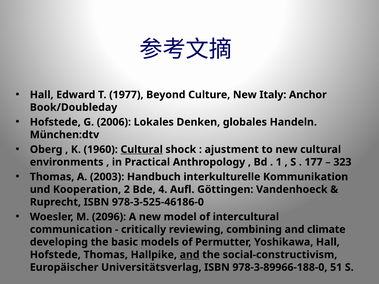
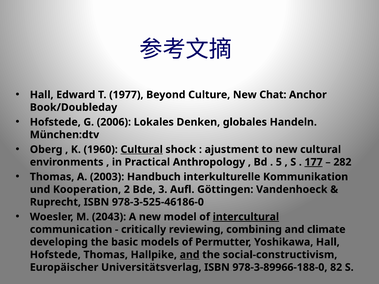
Italy: Italy -> Chat (273, 95)
1: 1 -> 5 (279, 162)
177 underline: none -> present (314, 162)
323: 323 -> 282 (342, 162)
4: 4 -> 3 (163, 190)
2096: 2096 -> 2043 (109, 217)
intercultural underline: none -> present (246, 217)
51: 51 -> 82 (336, 268)
